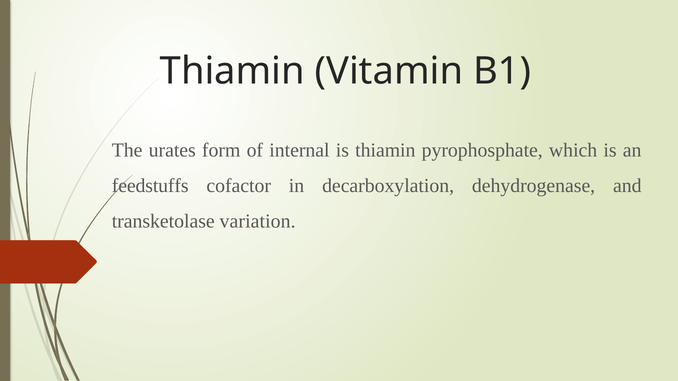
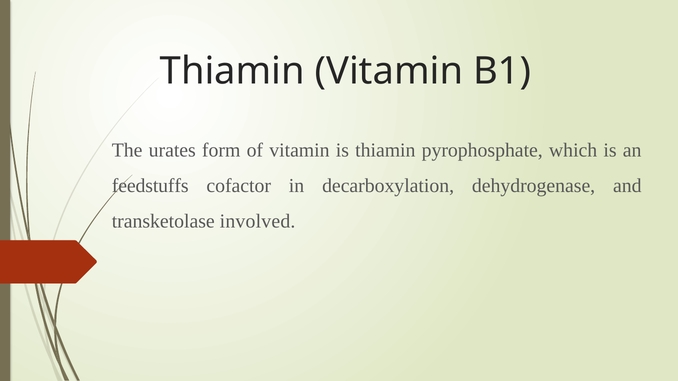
of internal: internal -> vitamin (299, 150)
variation: variation -> involved (258, 221)
